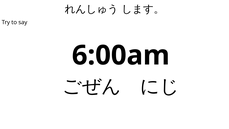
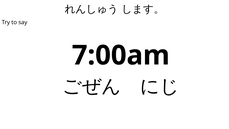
6:00am: 6:00am -> 7:00am (121, 55)
